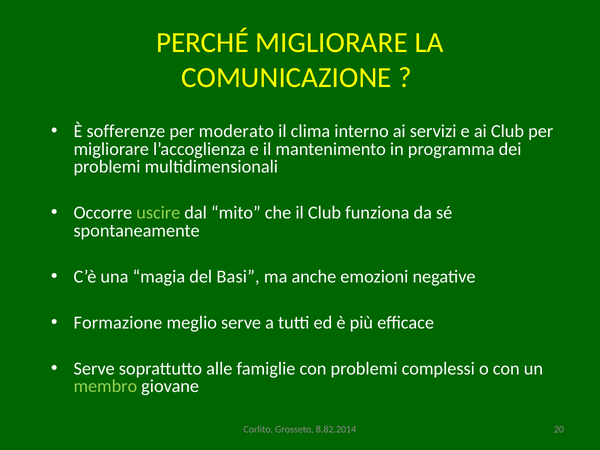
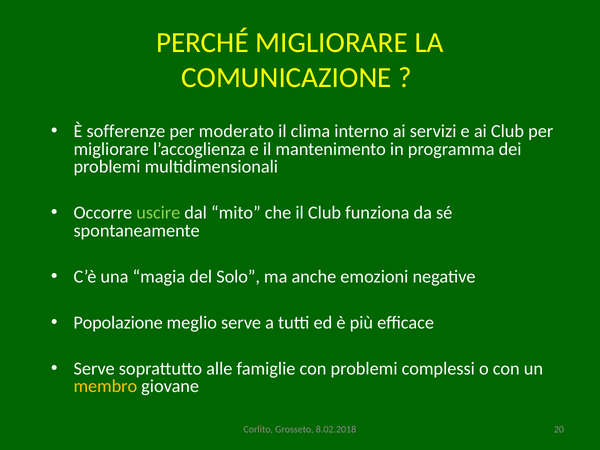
Basi: Basi -> Solo (238, 277)
Formazione: Formazione -> Popolazione (118, 323)
membro colour: light green -> yellow (105, 386)
8.82.2014: 8.82.2014 -> 8.02.2018 (336, 430)
